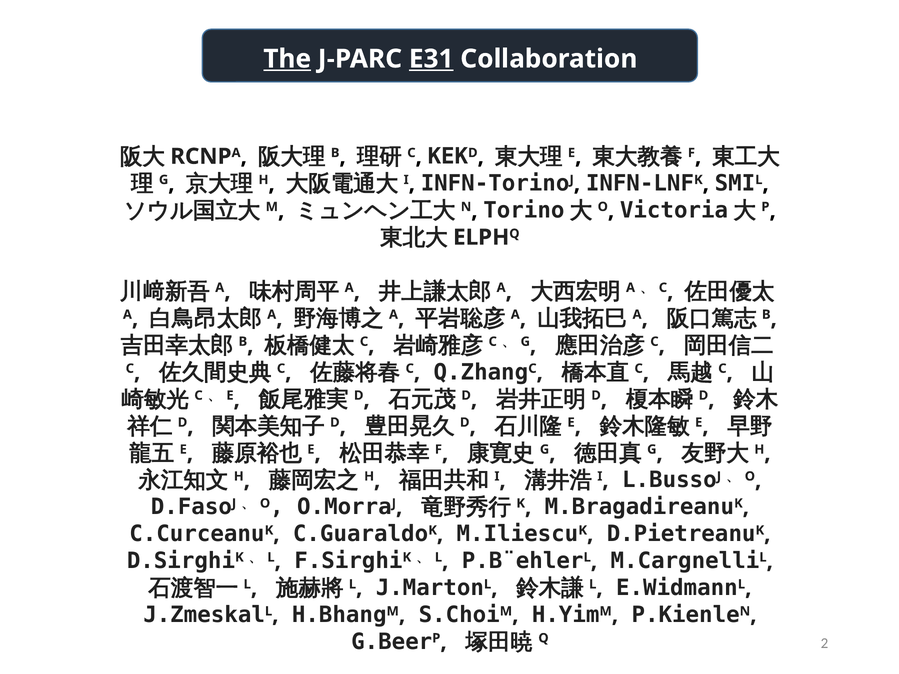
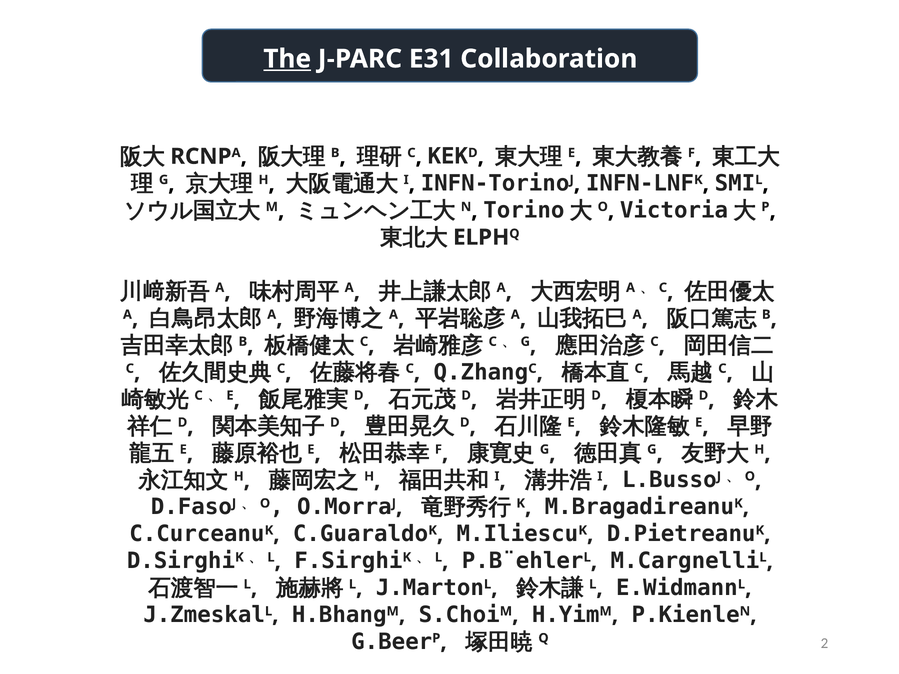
E31 underline: present -> none (431, 59)
